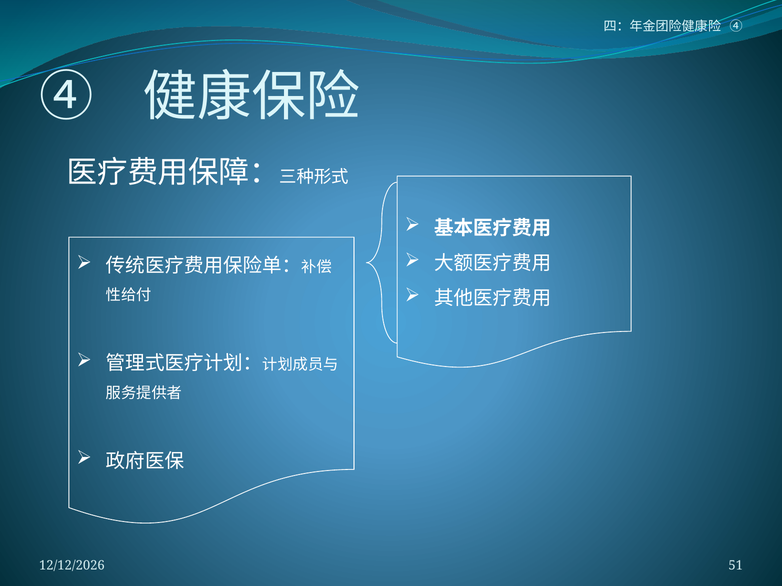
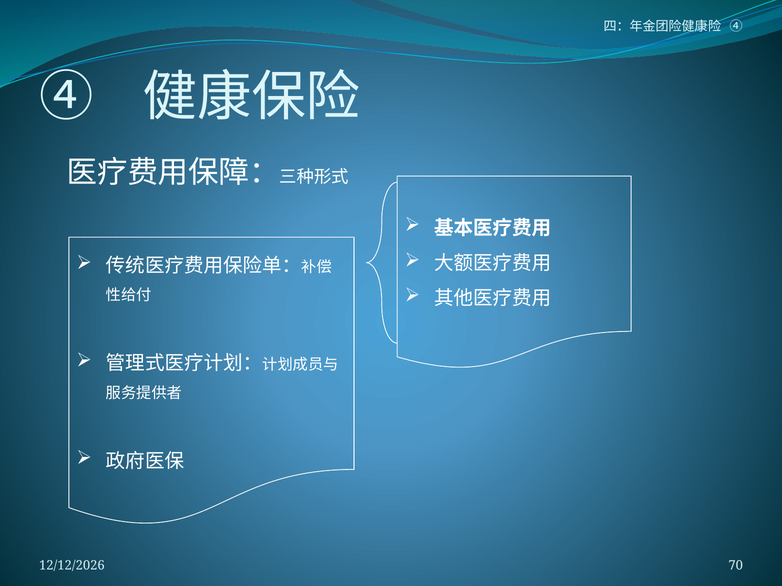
51: 51 -> 70 (736, 566)
